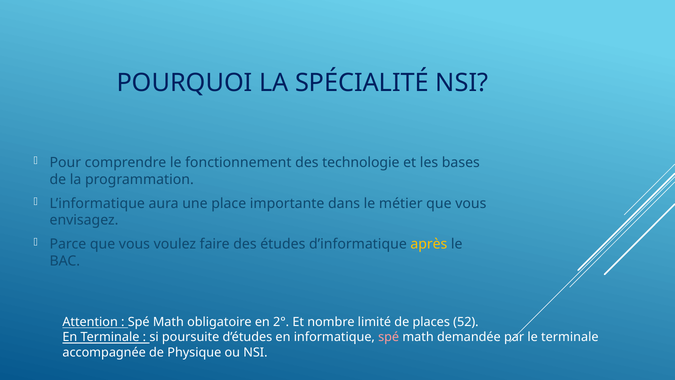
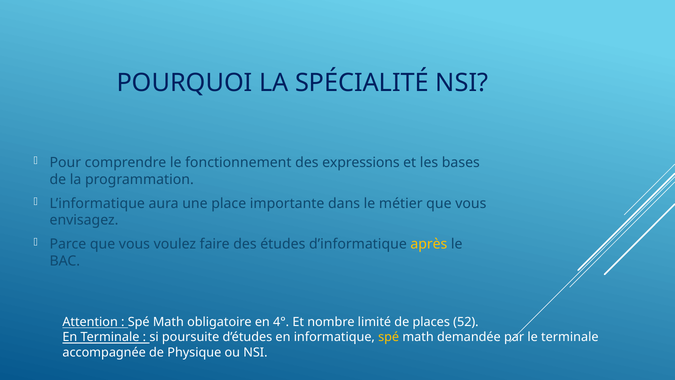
technologie: technologie -> expressions (361, 162)
2°: 2° -> 4° (281, 322)
spé colour: pink -> yellow (389, 337)
